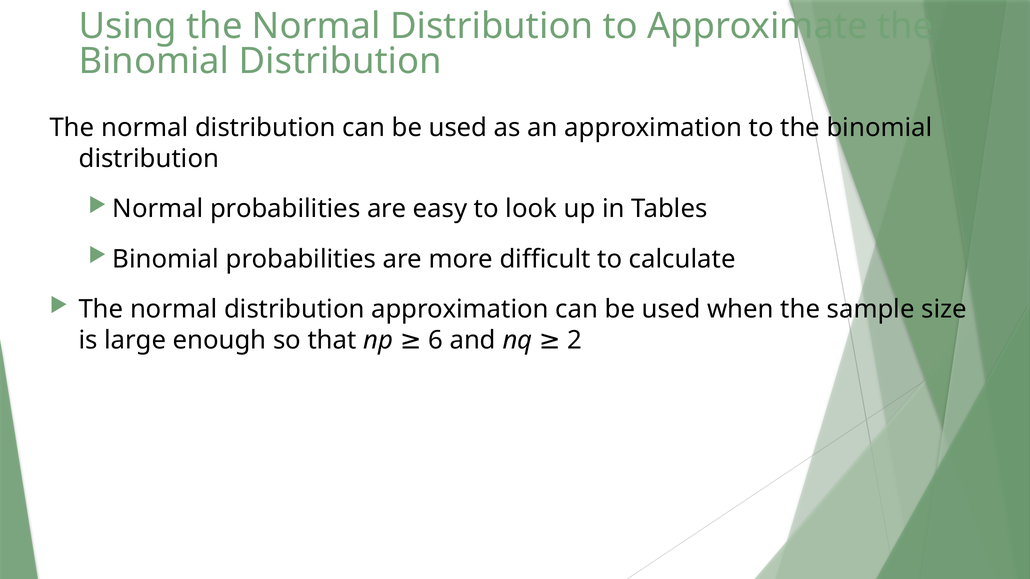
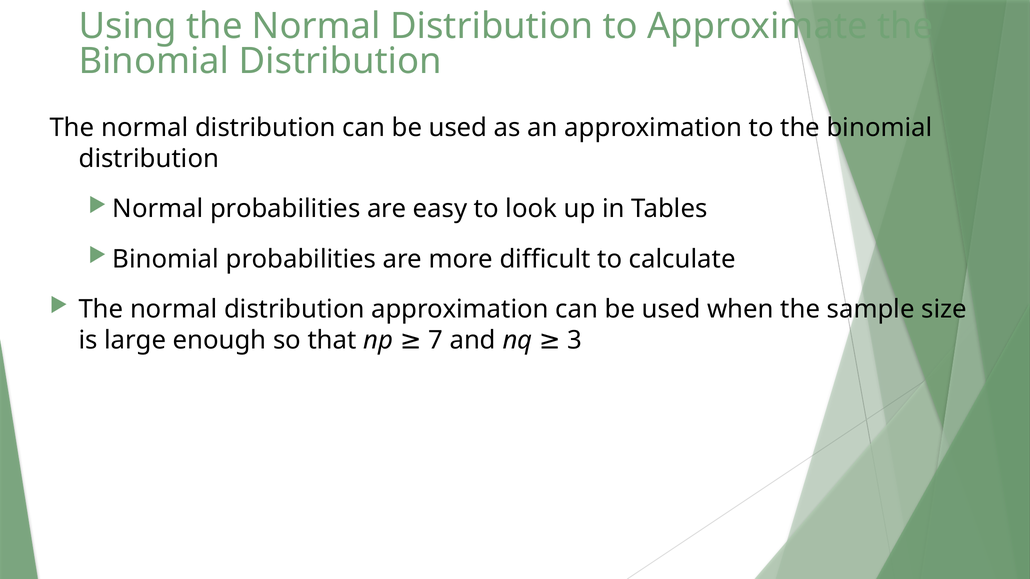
2: 2 -> 3 (575, 340)
6: 6 -> 7 (436, 340)
